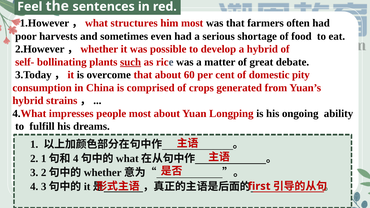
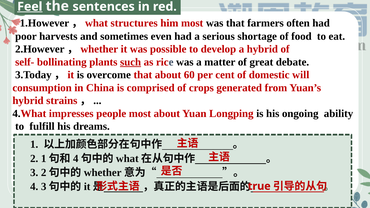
Feel underline: none -> present (30, 7)
pity: pity -> will (301, 75)
first: first -> true (259, 186)
